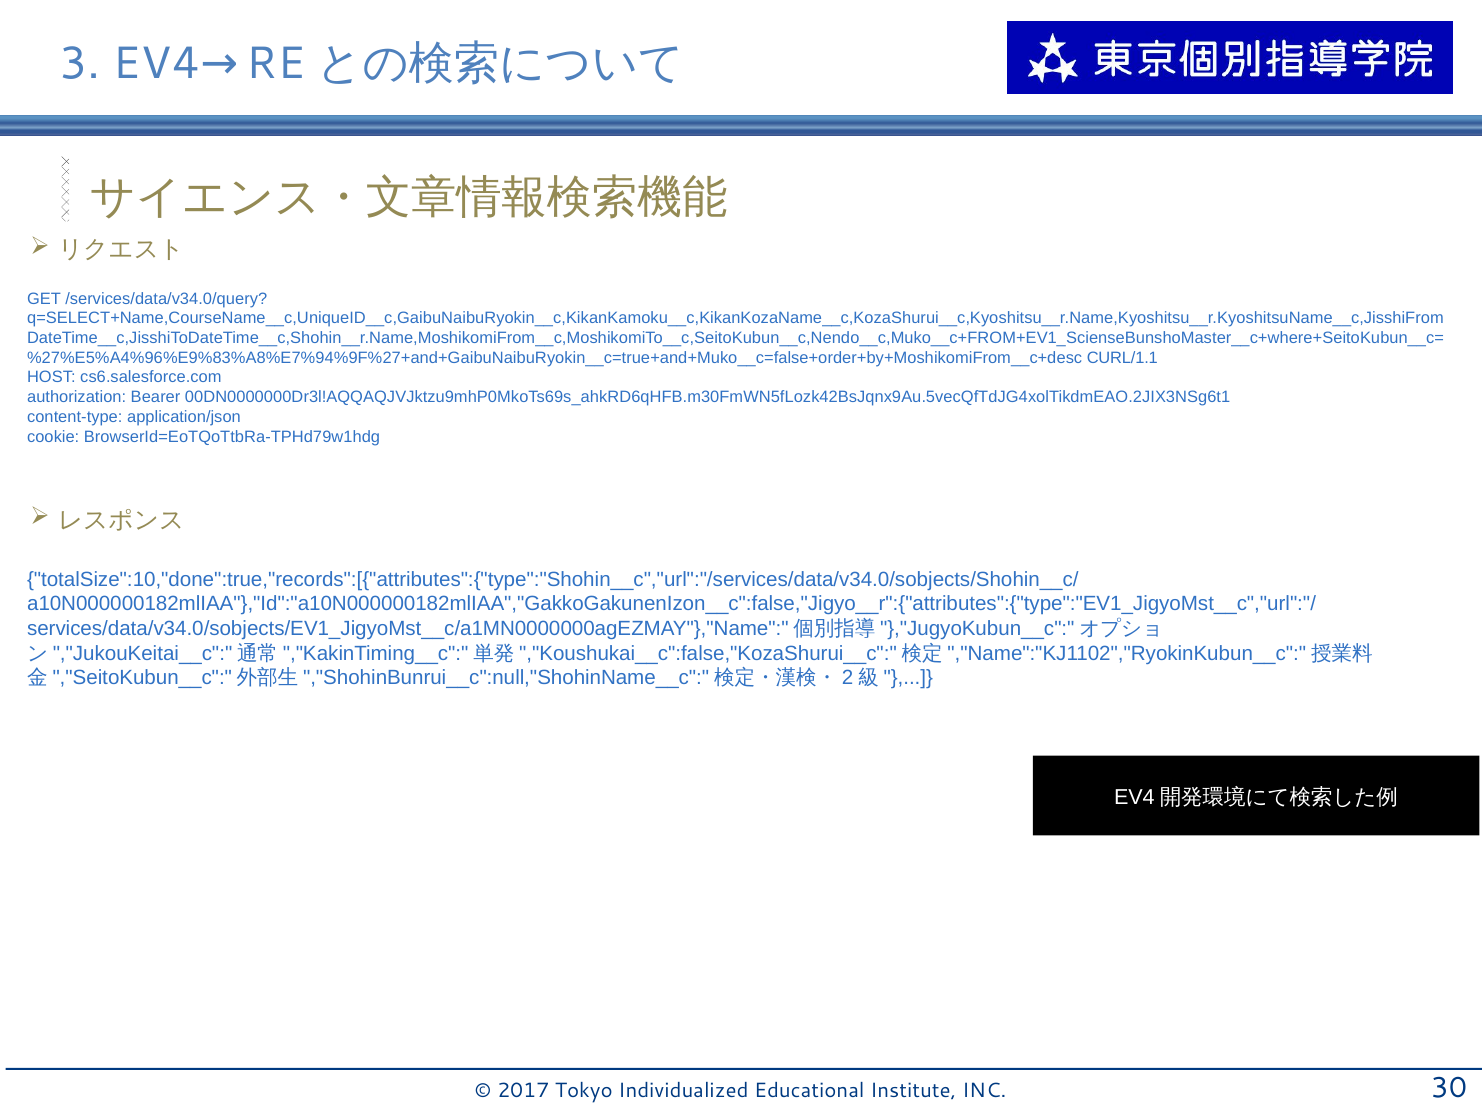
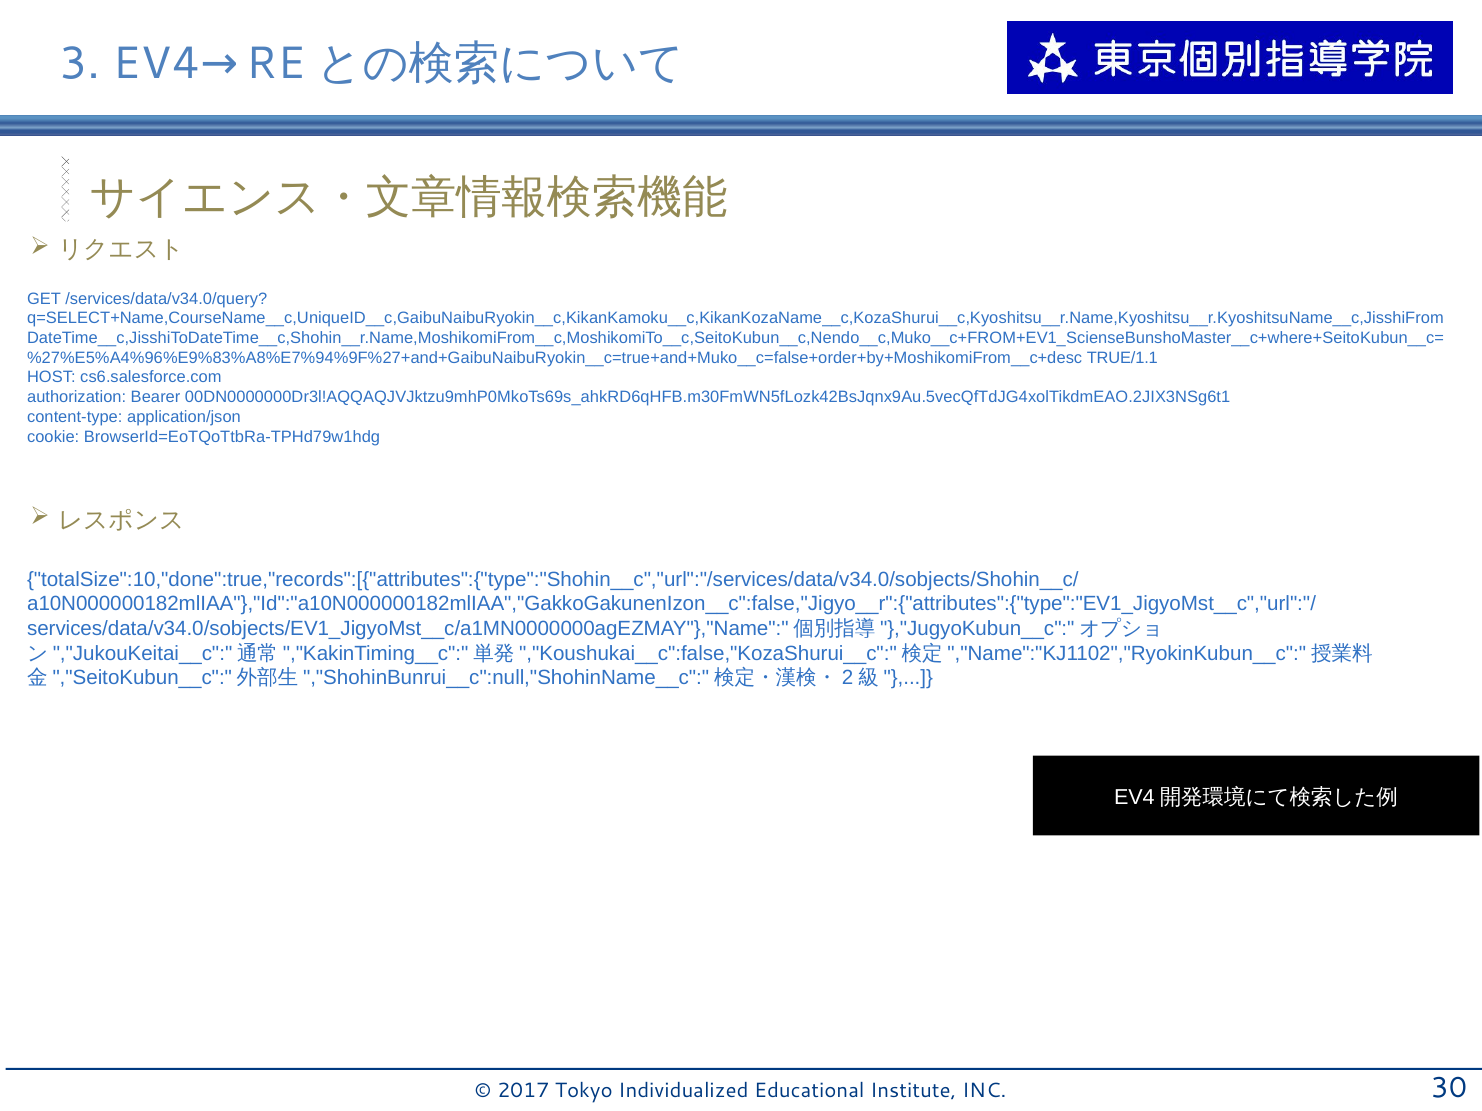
CURL/1.1: CURL/1.1 -> TRUE/1.1 (1122, 358)
